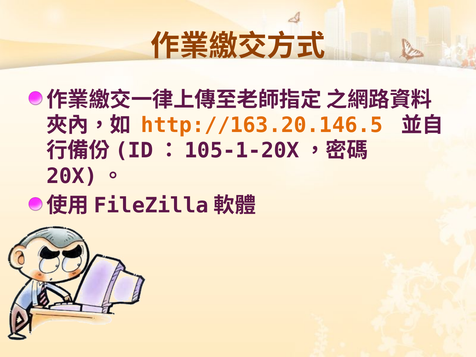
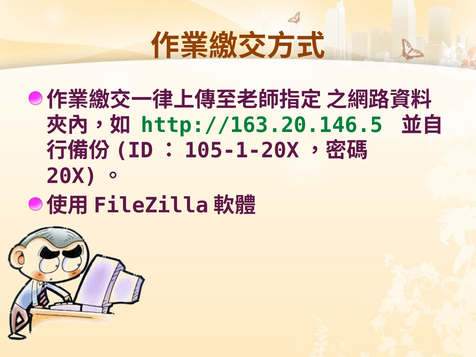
http://163.20.146.5 colour: orange -> green (262, 125)
